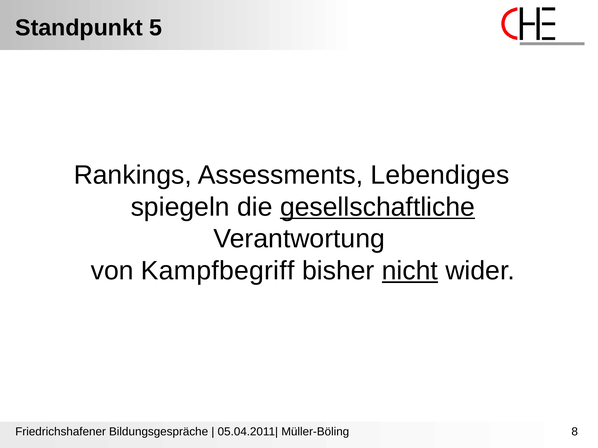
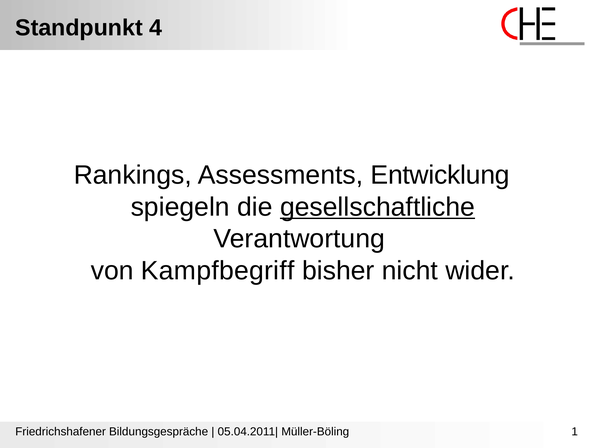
5: 5 -> 4 (156, 28)
Lebendiges: Lebendiges -> Entwicklung (440, 175)
nicht underline: present -> none (410, 271)
8: 8 -> 1 (575, 432)
